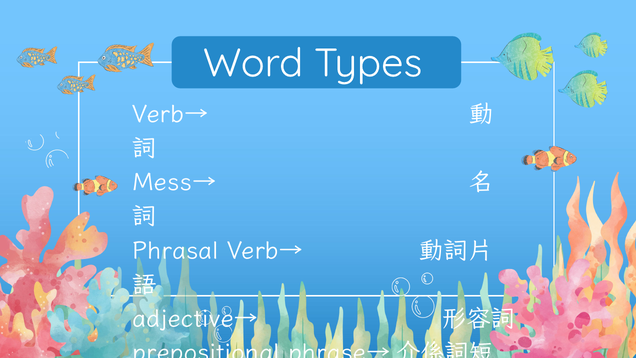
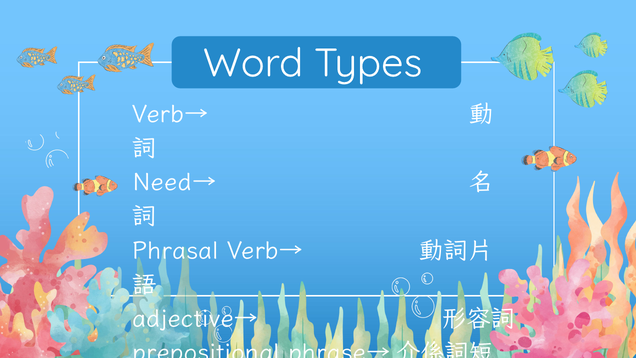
Mess→: Mess→ -> Need→ (175, 182)
